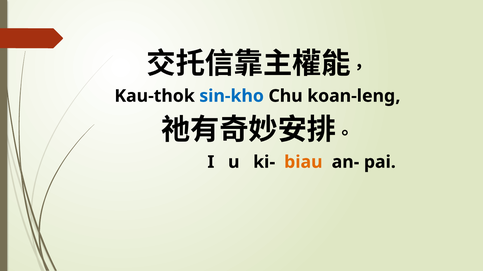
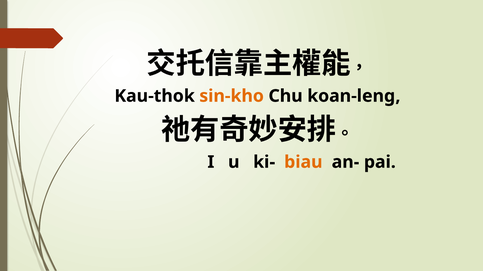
sin-kho colour: blue -> orange (232, 96)
